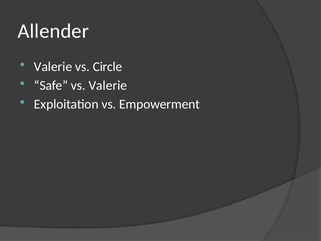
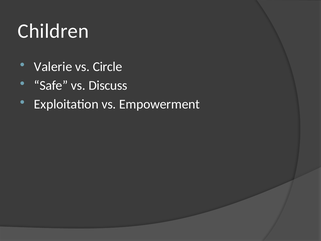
Allender: Allender -> Children (53, 31)
vs Valerie: Valerie -> Discuss (108, 85)
